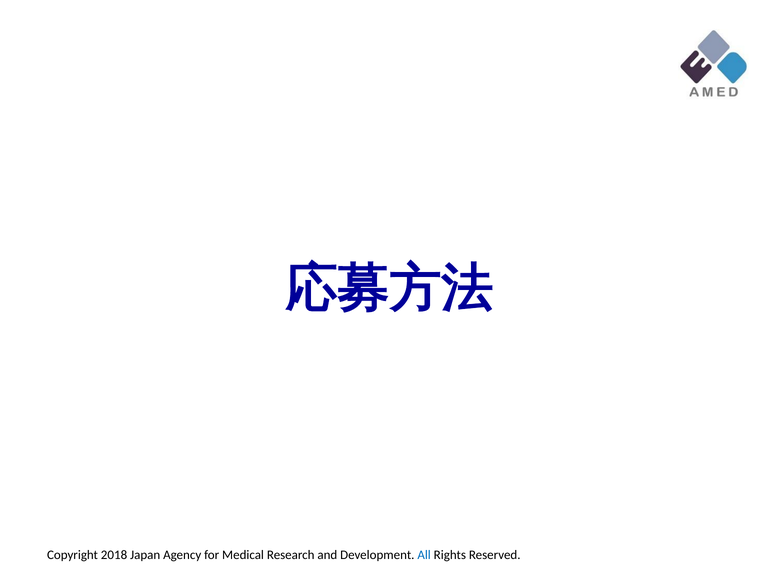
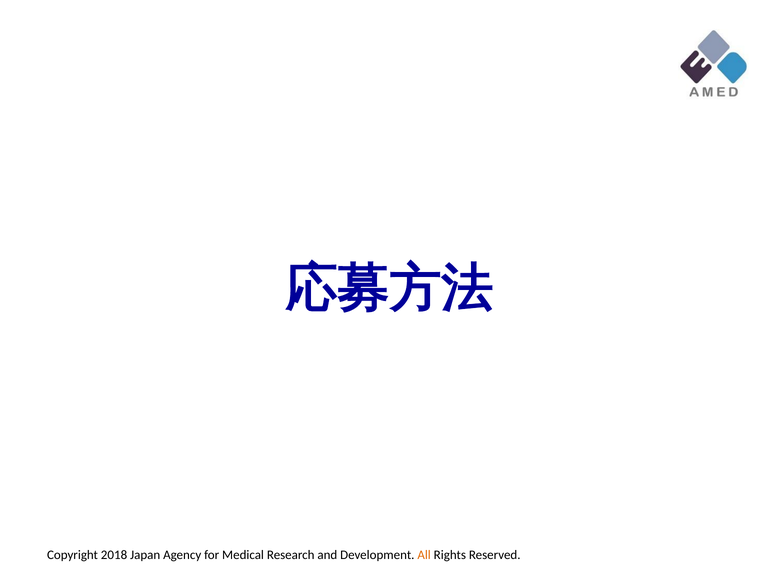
All colour: blue -> orange (424, 554)
